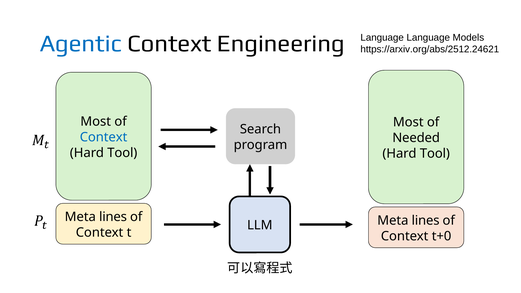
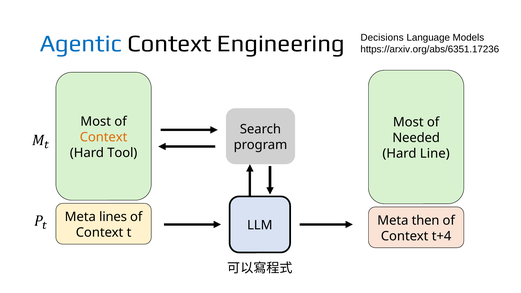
Engineering Language: Language -> Decisions (382, 38)
https://arxiv.org/abs/2512.24621: https://arxiv.org/abs/2512.24621 -> https://arxiv.org/abs/6351.17236 (430, 49)
Context colour: blue -> orange (104, 137)
Tool: Tool -> Line (435, 154)
lines: lines -> then (426, 220)
t+0: t+0 -> t+4 (442, 236)
